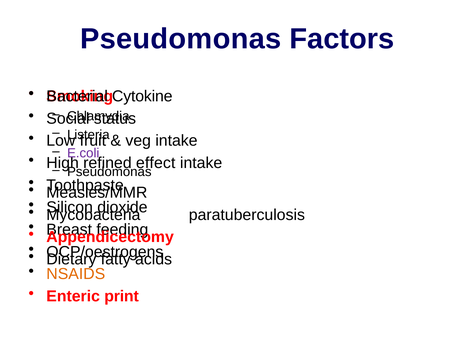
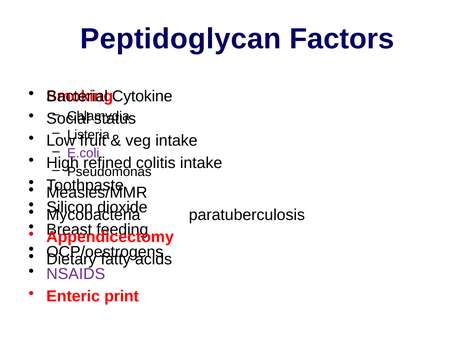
Pseudomonas: Pseudomonas -> Peptidoglycan (181, 39)
effect: effect -> colitis (156, 163)
NSAIDS colour: orange -> purple (76, 273)
